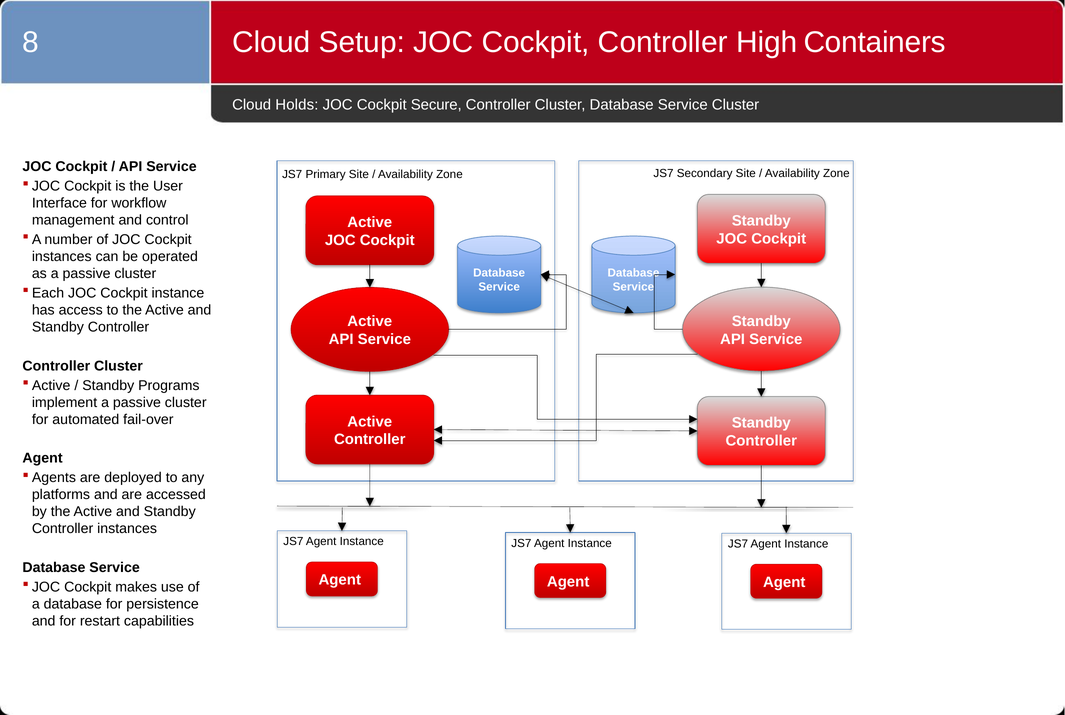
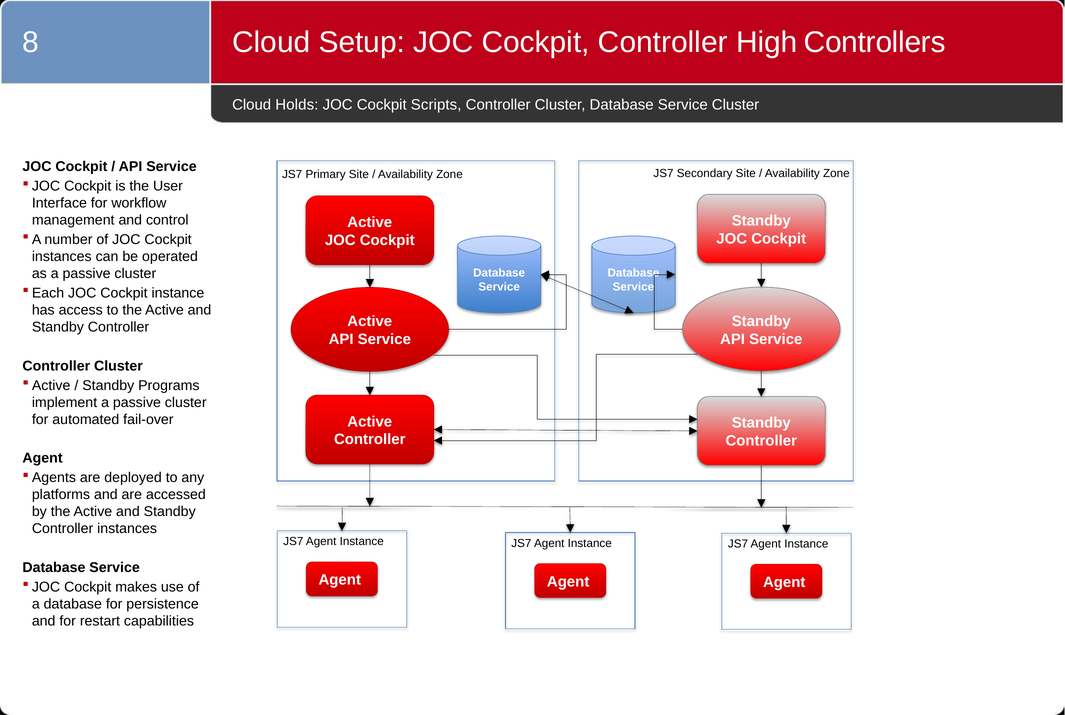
Containers: Containers -> Controllers (875, 43)
Secure: Secure -> Scripts (436, 105)
